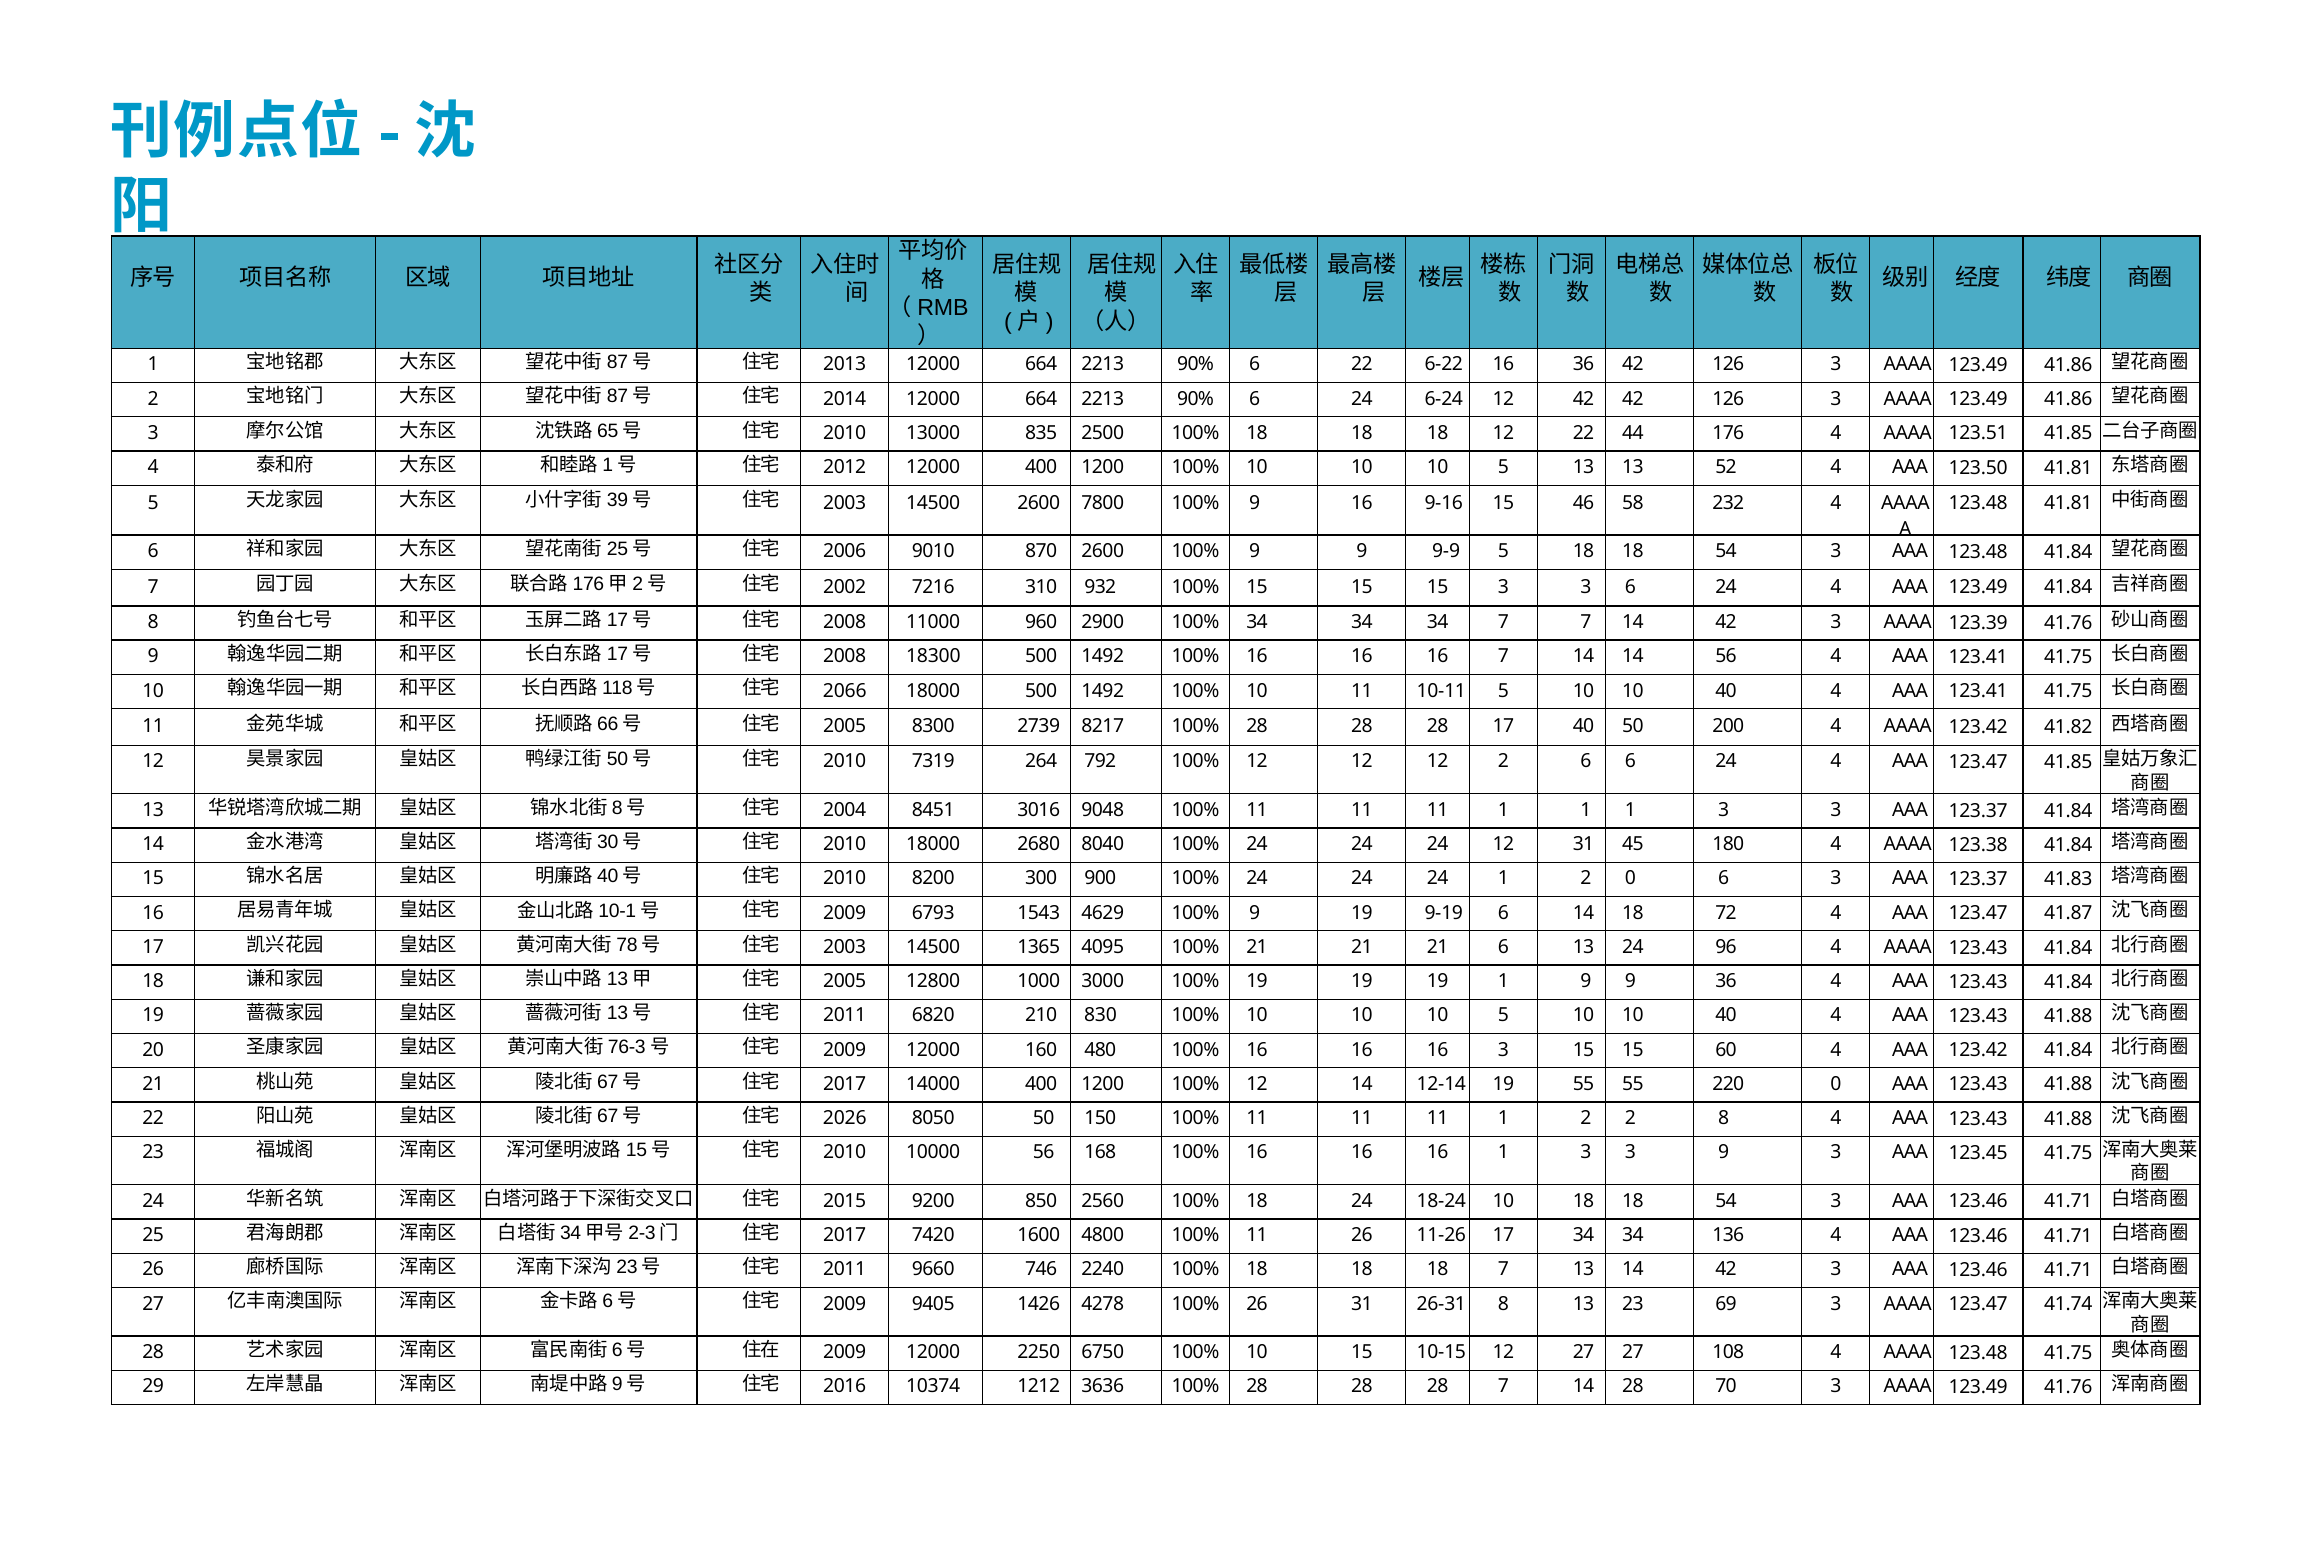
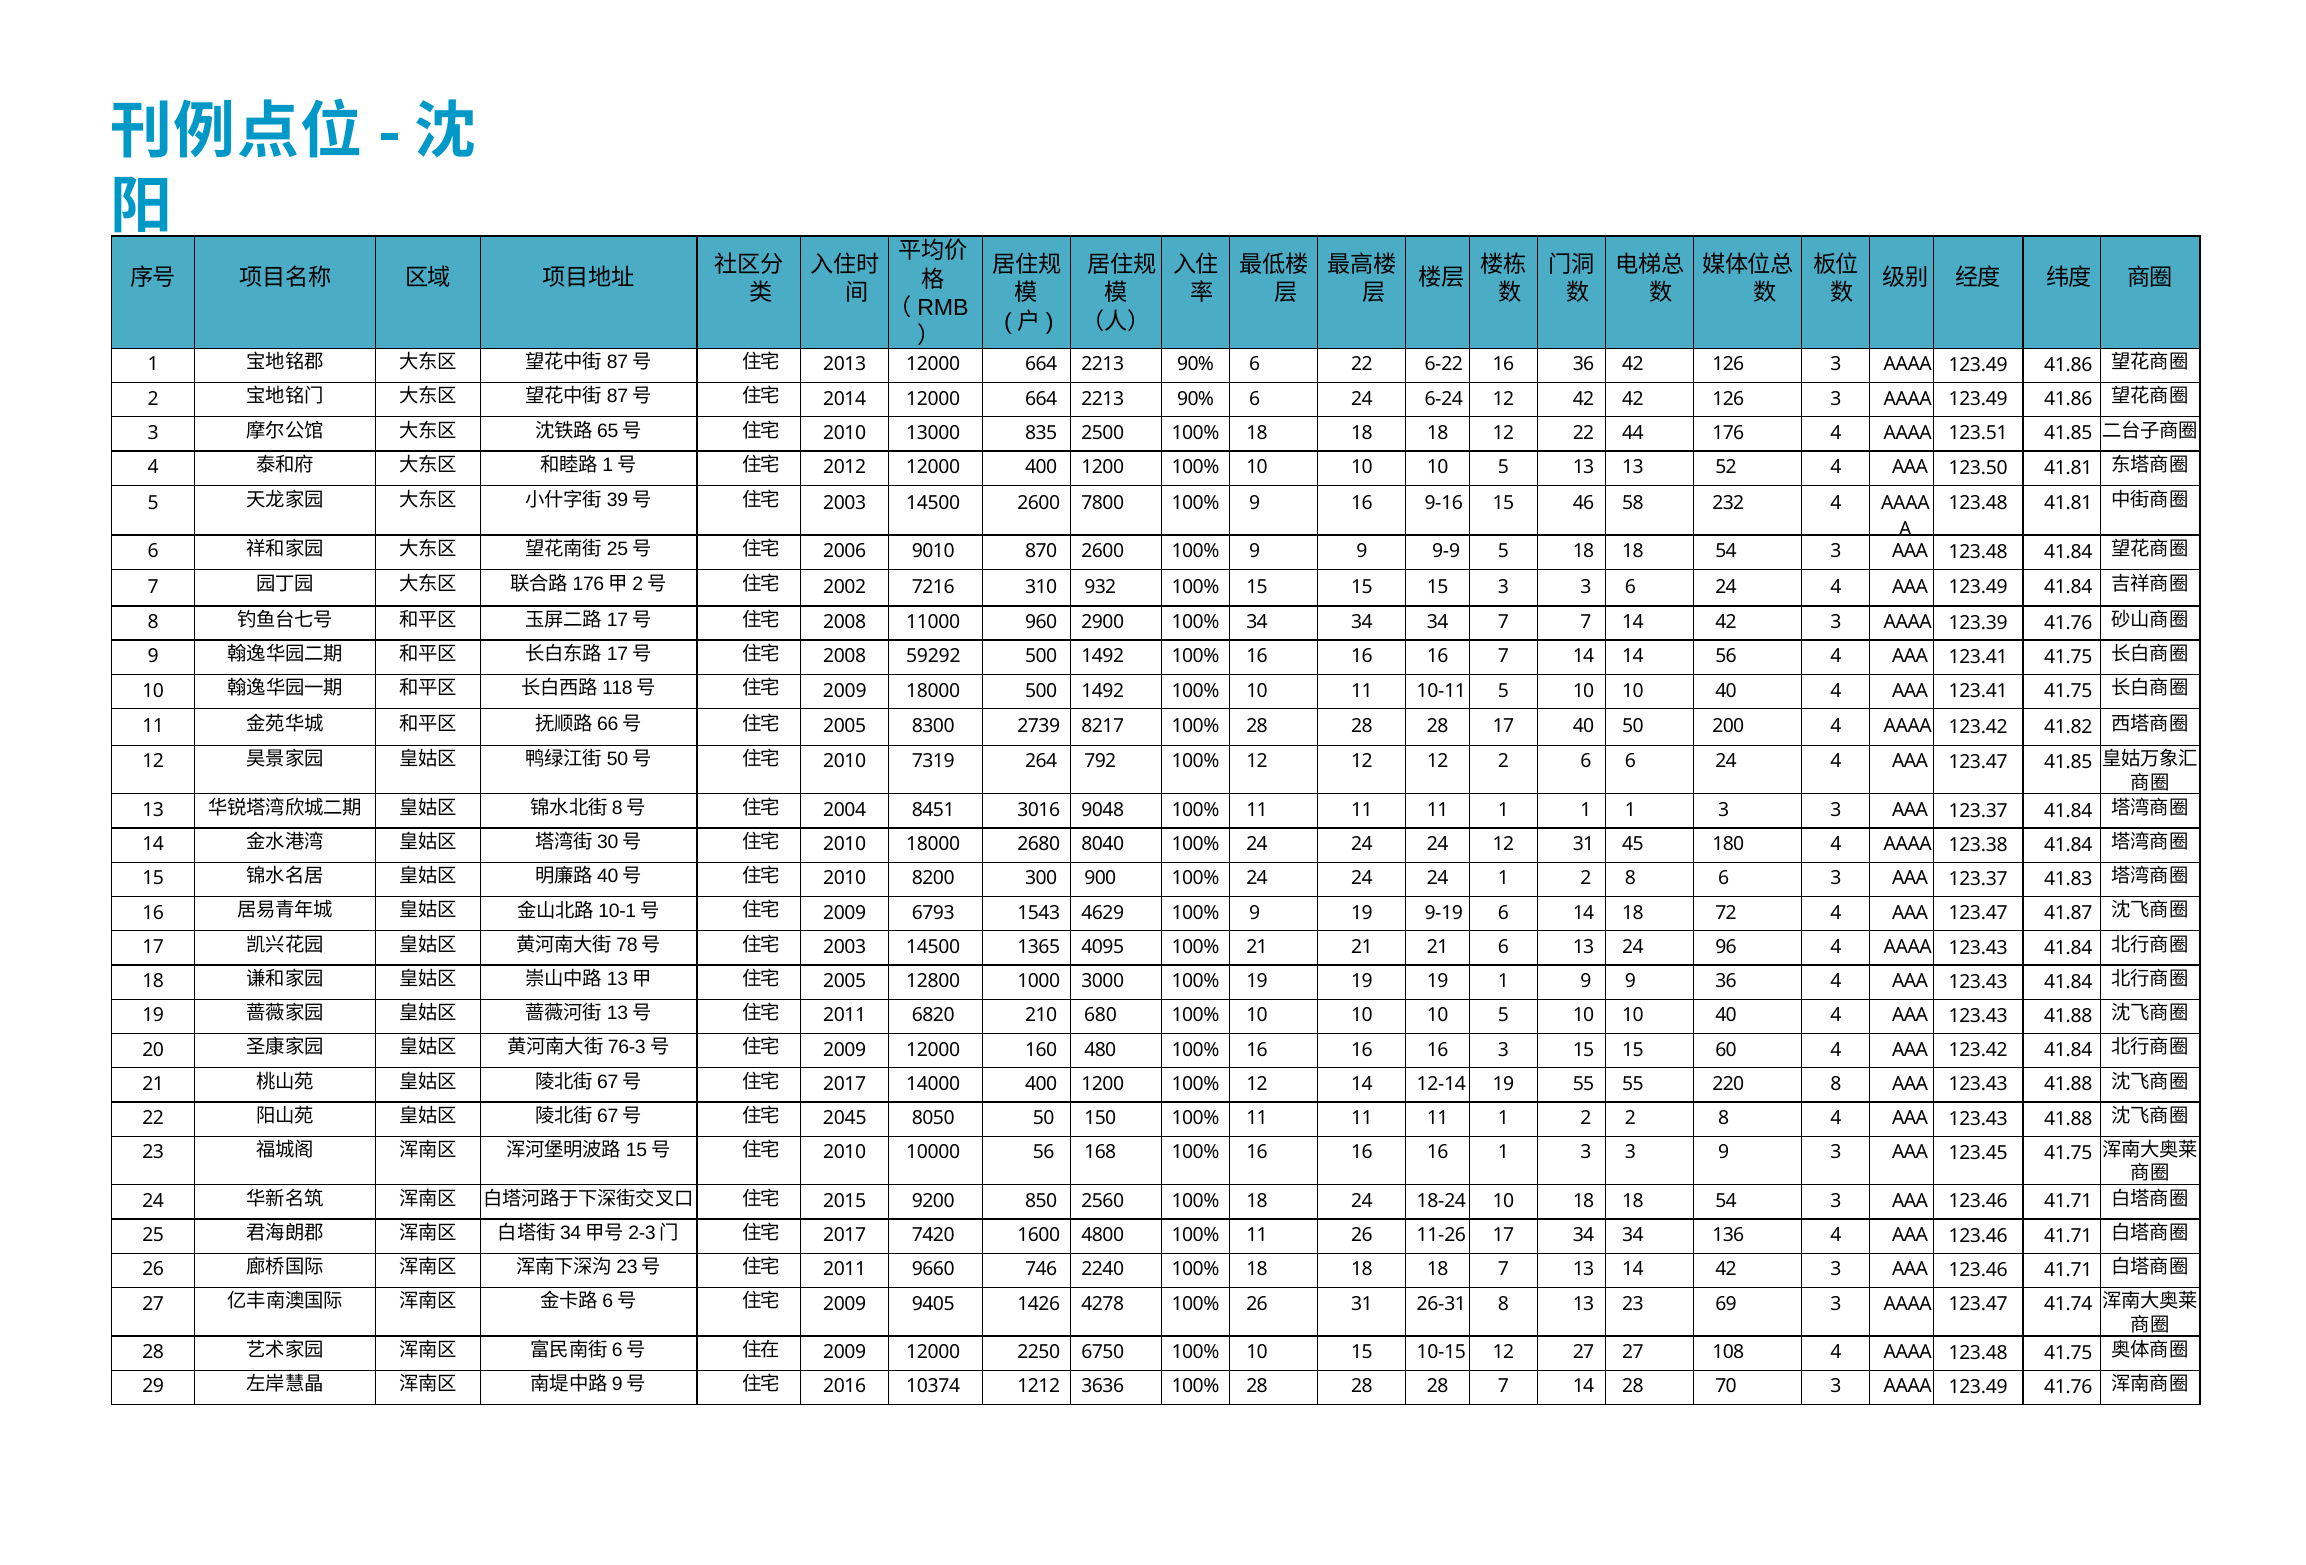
18300: 18300 -> 59292 (933, 656)
2066: 2066 -> 2009 (845, 691)
1 2 0: 0 -> 8 (1630, 879)
830: 830 -> 680 (1100, 1016)
220 0: 0 -> 8 (1836, 1084)
2026: 2026 -> 2045 (845, 1118)
